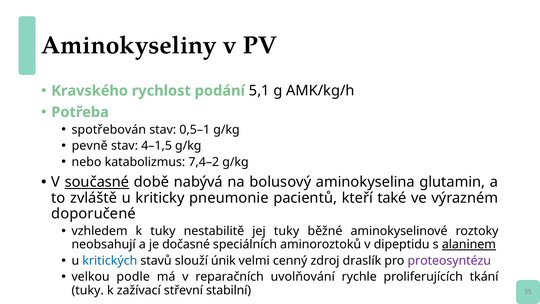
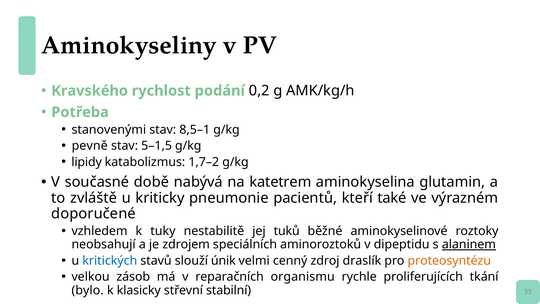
5,1: 5,1 -> 0,2 (259, 91)
spotřebován: spotřebován -> stanovenými (109, 129)
0,5–1: 0,5–1 -> 8,5–1 (195, 129)
4–1,5: 4–1,5 -> 5–1,5 (157, 146)
nebo: nebo -> lipidy (87, 162)
7,4–2: 7,4–2 -> 1,7–2 (204, 162)
současné underline: present -> none (97, 182)
bolusový: bolusový -> katetrem (280, 182)
jej tuky: tuky -> tuků (287, 231)
dočasné: dočasné -> zdrojem (186, 244)
proteosyntézu colour: purple -> orange (449, 261)
podle: podle -> zásob (133, 277)
uvolňování: uvolňování -> organismu (303, 277)
tuky: tuky -> bylo (88, 290)
zažívací: zažívací -> klasicky (139, 290)
